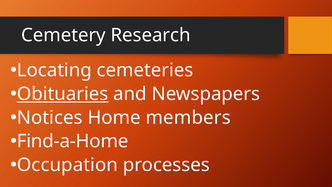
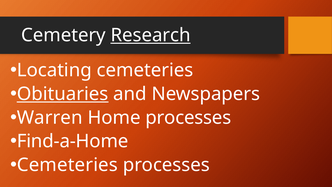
Research underline: none -> present (151, 35)
Notices: Notices -> Warren (50, 117)
Home members: members -> processes (188, 117)
Occupation: Occupation -> Cemeteries (67, 165)
